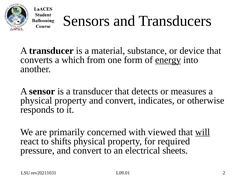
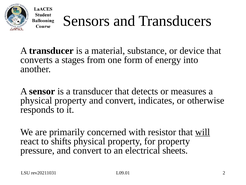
which: which -> stages (73, 60)
energy underline: present -> none (168, 60)
viewed: viewed -> resistor (162, 132)
for required: required -> property (174, 141)
